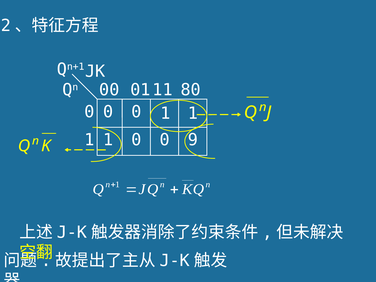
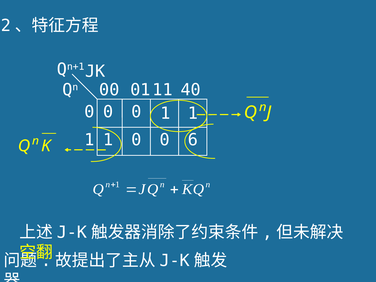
80: 80 -> 40 (191, 90)
9: 9 -> 6 (193, 140)
